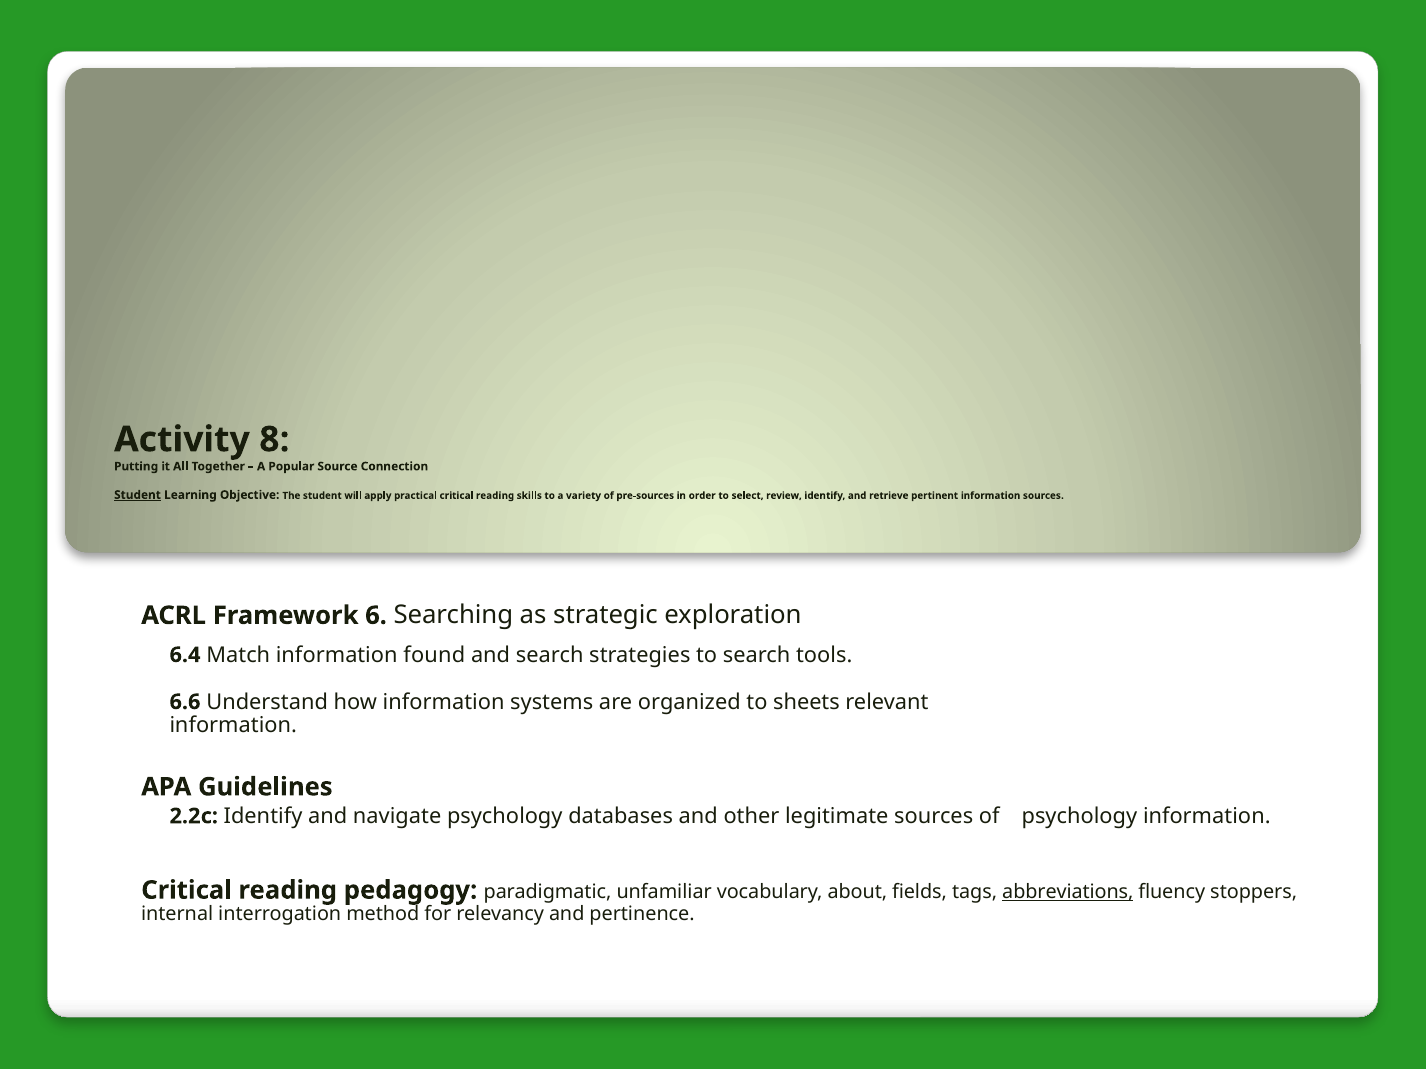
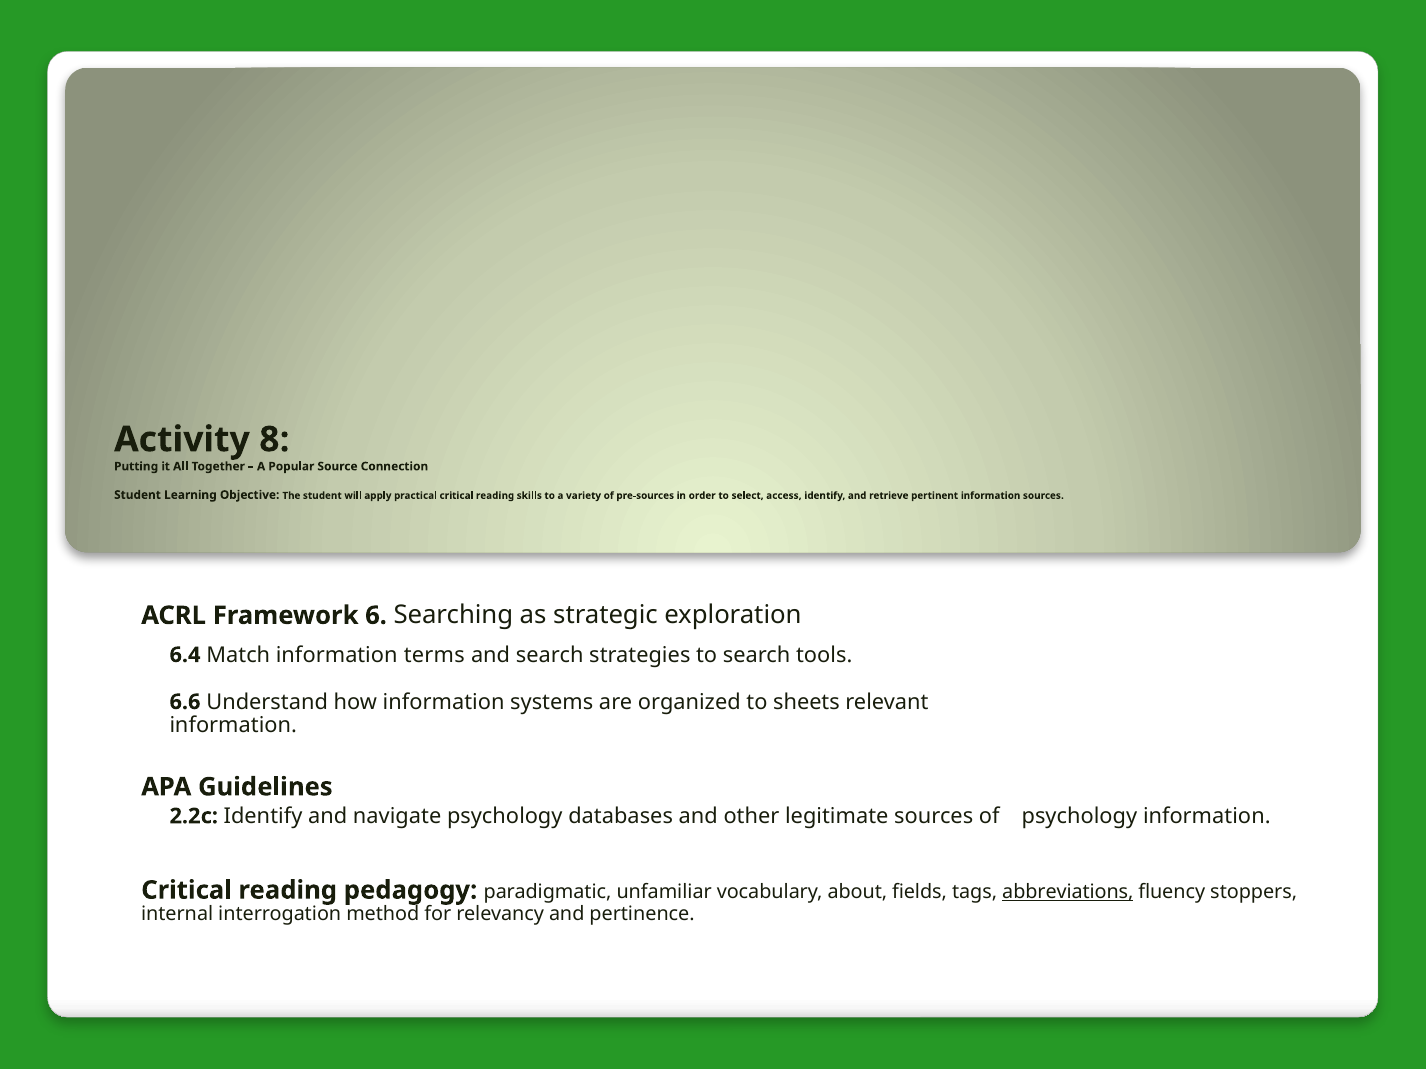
Student underline: present -> none (137, 495)
review: review -> access (784, 496)
found: found -> terms (434, 655)
